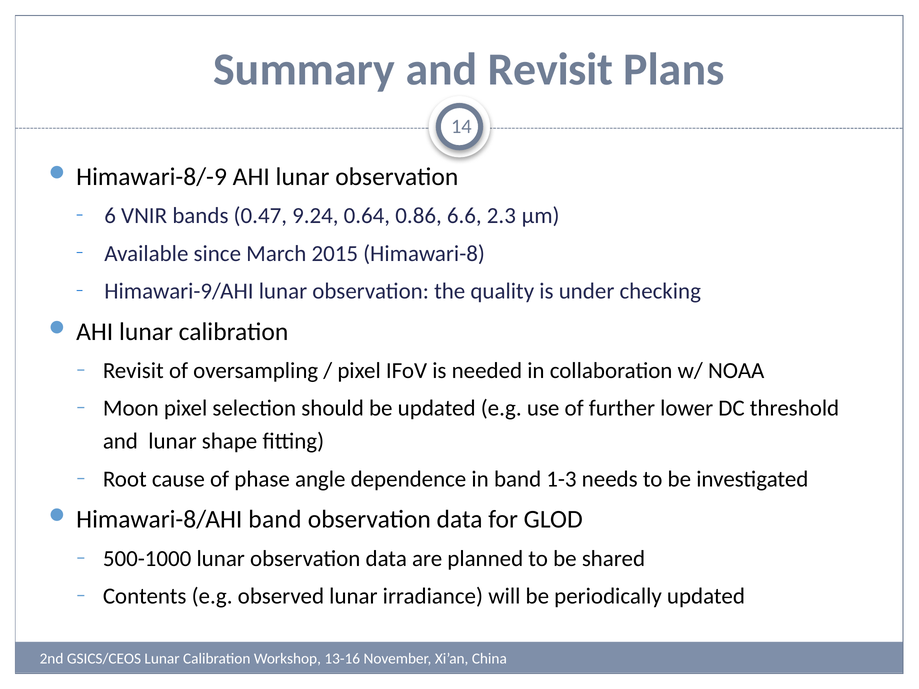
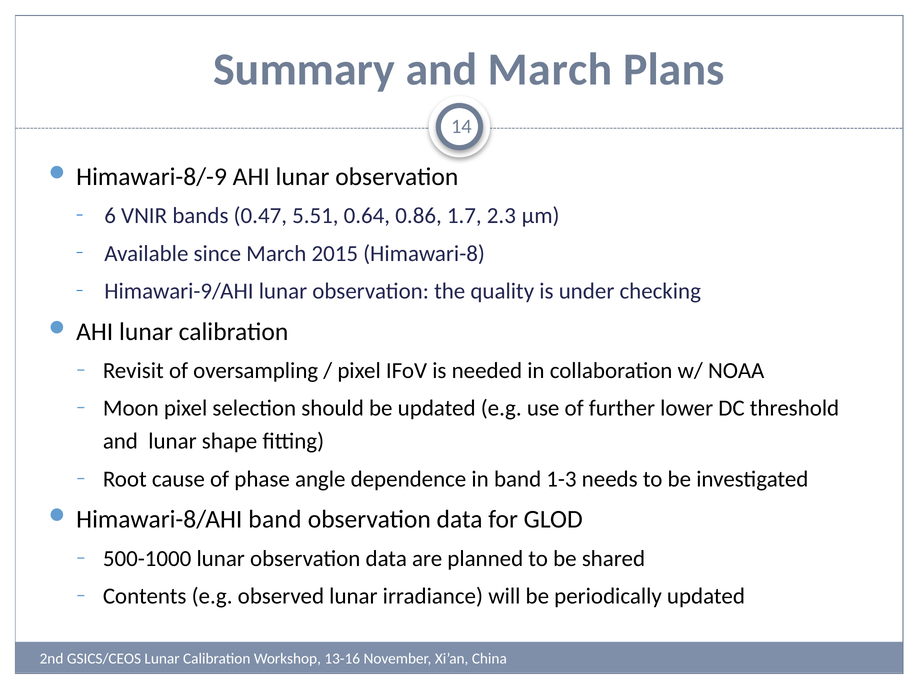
and Revisit: Revisit -> March (550, 70)
9.24: 9.24 -> 5.51 (315, 216)
6.6: 6.6 -> 1.7 (464, 216)
